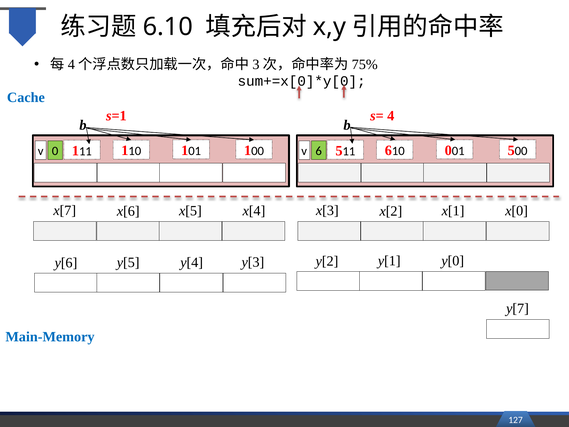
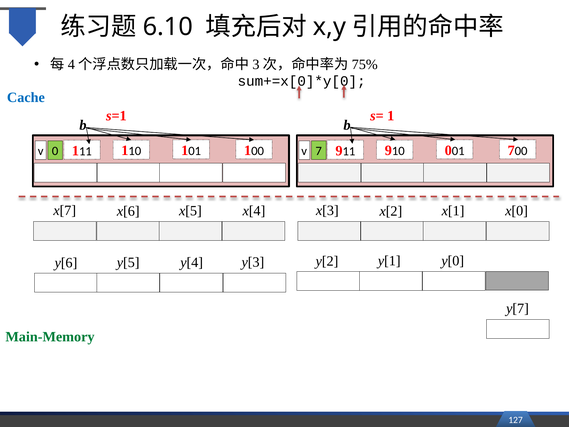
s= 4: 4 -> 1 (391, 116)
6: 6 -> 7 (319, 151)
v 5: 5 -> 9 (339, 151)
6: 6 -> 9 (388, 150)
5: 5 -> 7 (511, 150)
Main-Memory colour: blue -> green (50, 337)
